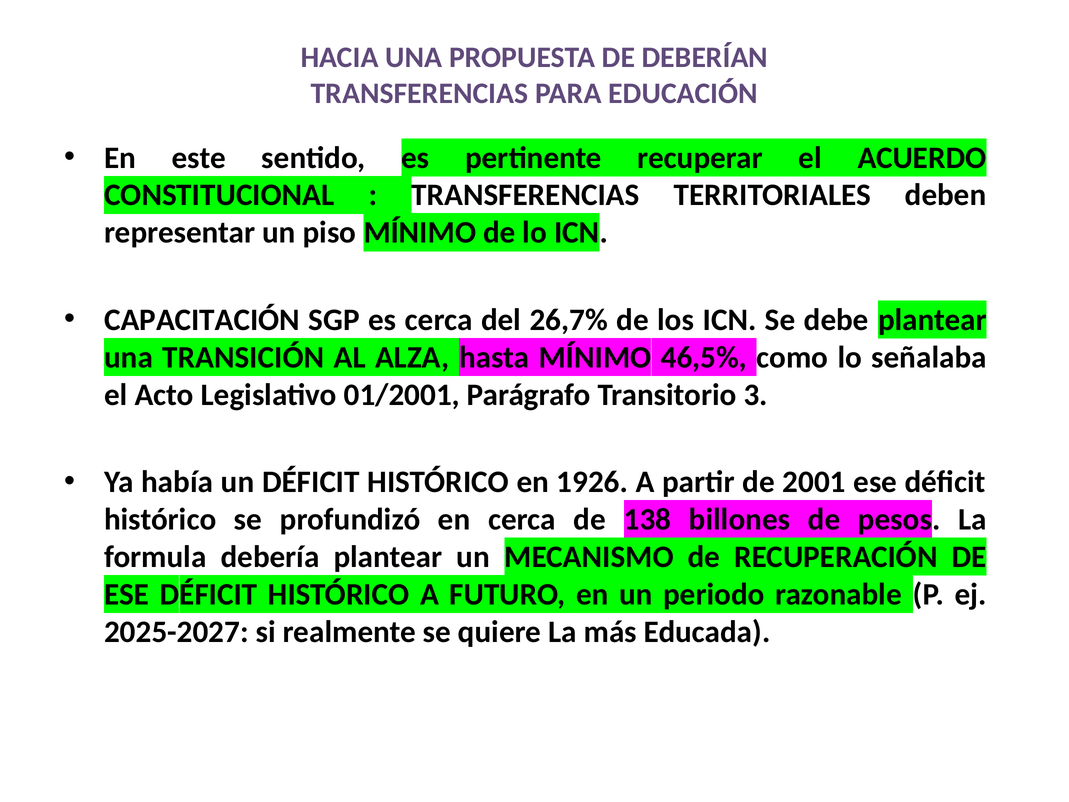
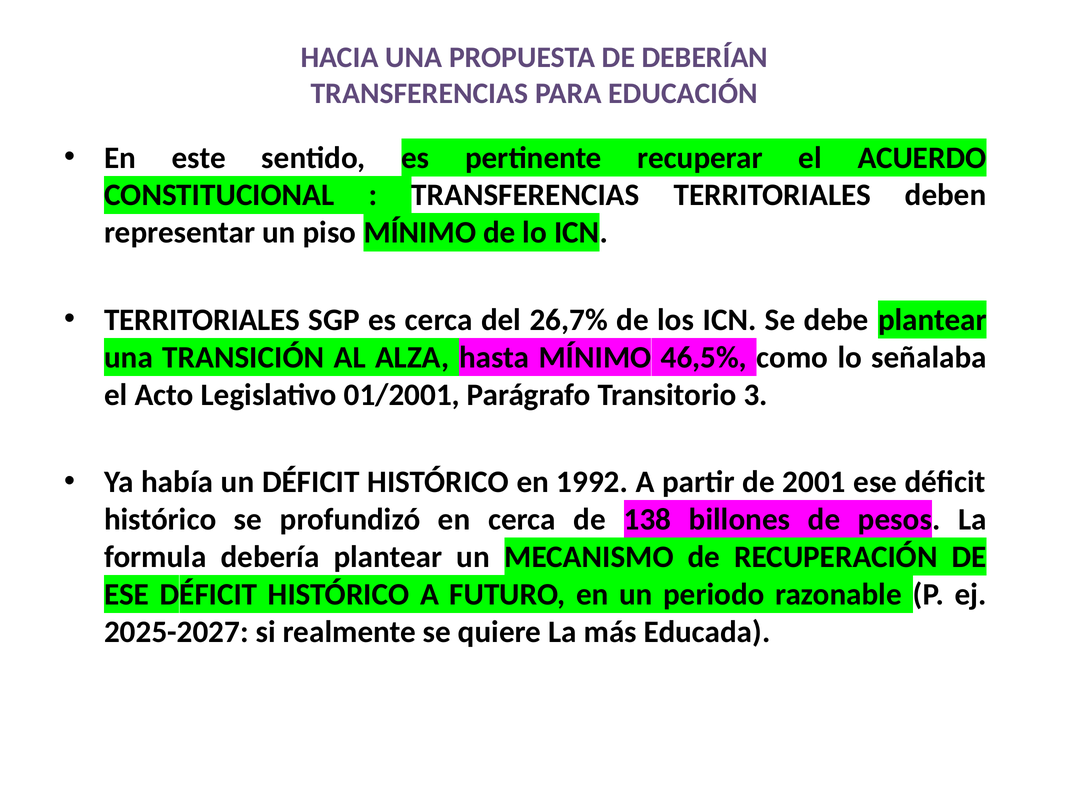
CAPACITACIÓN: CAPACITACIÓN -> TERRITORIALES (202, 320)
1926: 1926 -> 1992 (592, 482)
